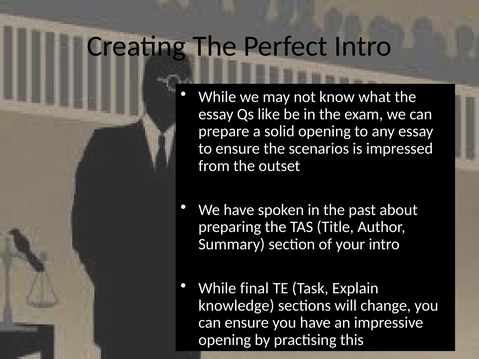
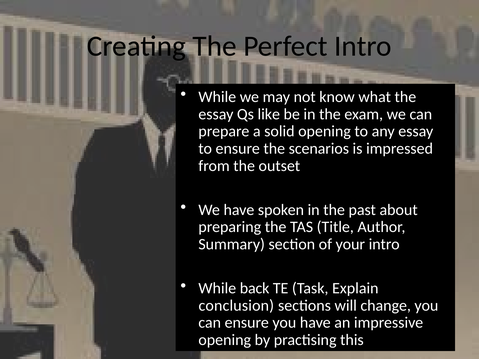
final: final -> back (255, 288)
knowledge: knowledge -> conclusion (236, 306)
